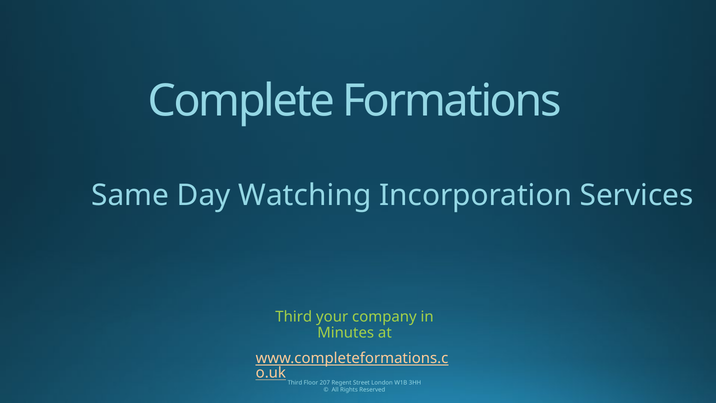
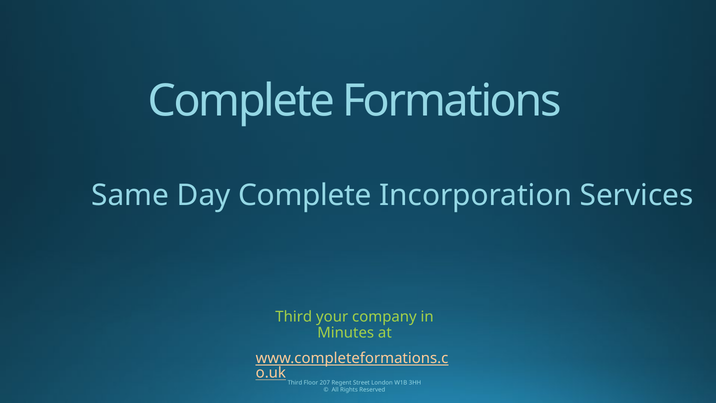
Day Watching: Watching -> Complete (305, 195)
